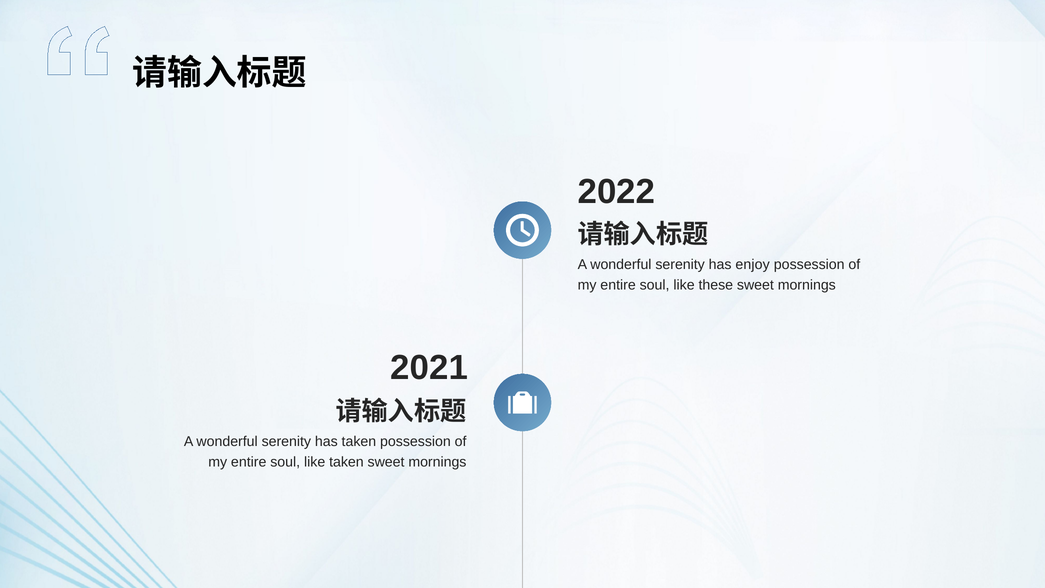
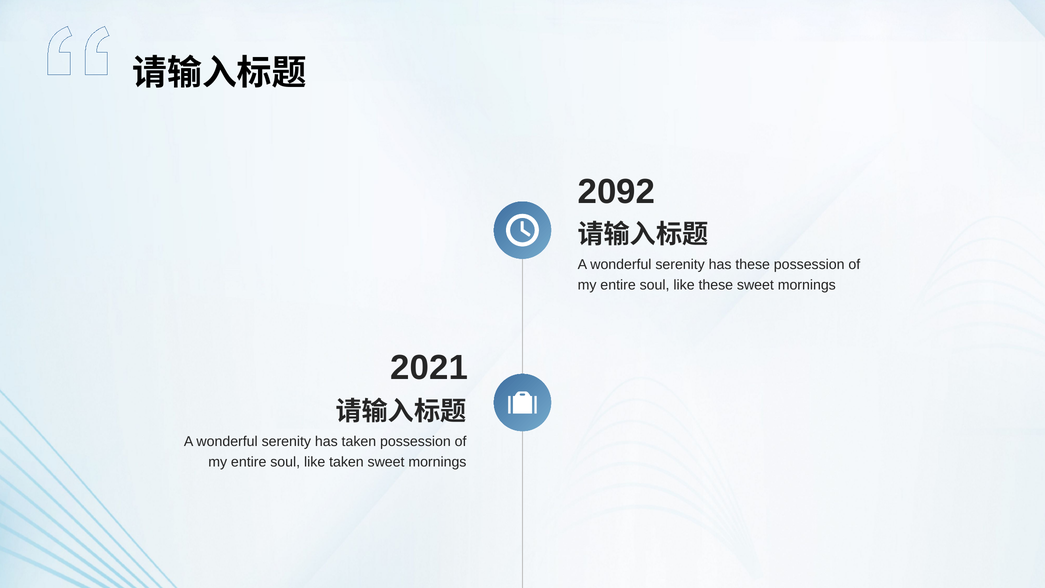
2022: 2022 -> 2092 (616, 191)
has enjoy: enjoy -> these (753, 265)
